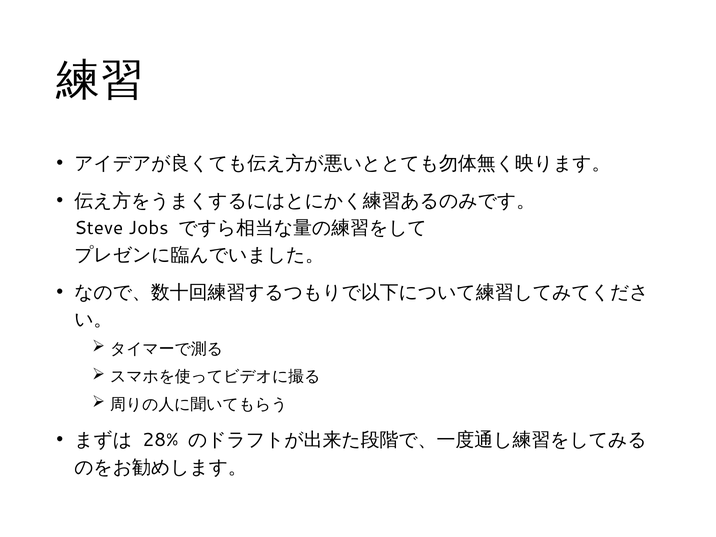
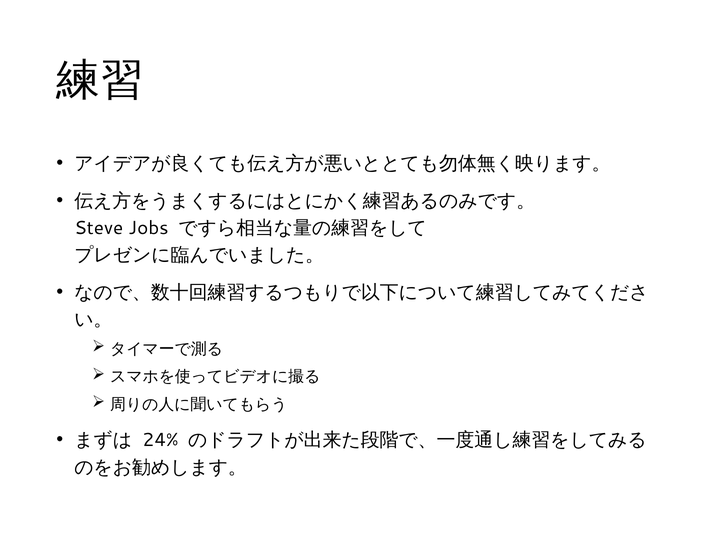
28%: 28% -> 24% (160, 440)
